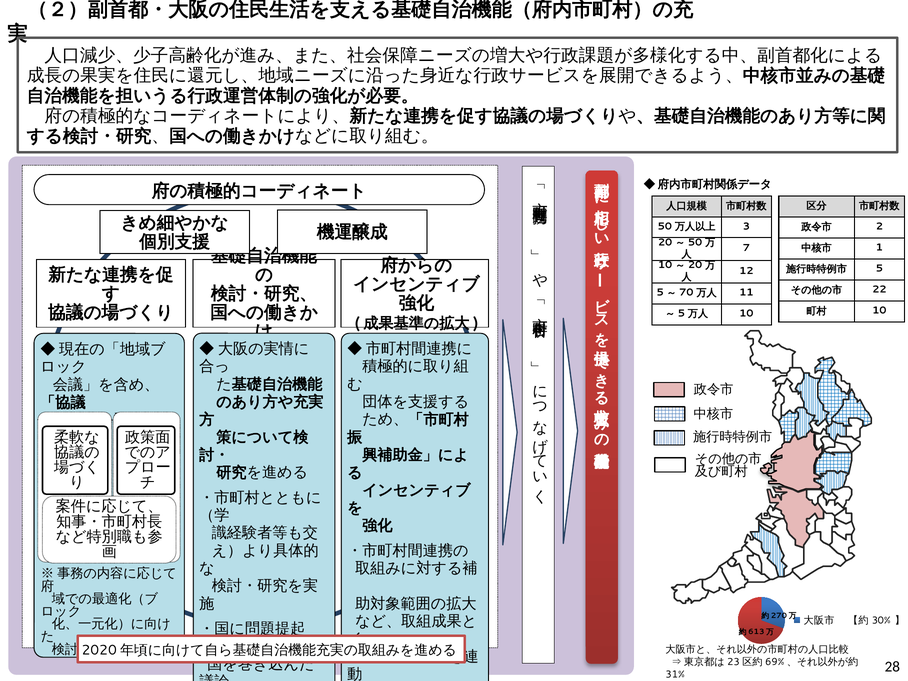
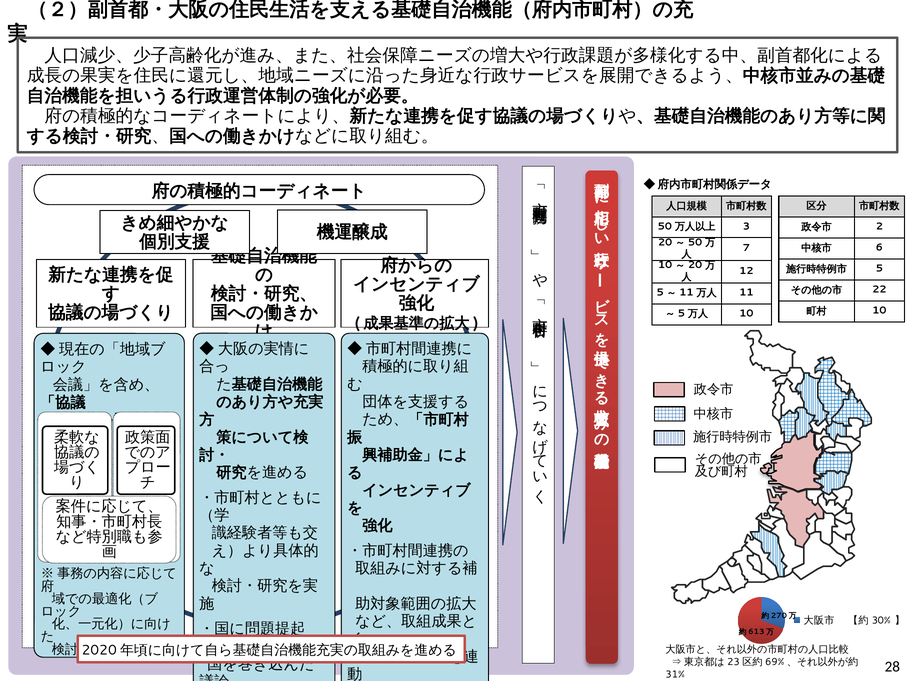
1: 1 -> 6 (879, 247)
70: 70 -> 11 (686, 293)
